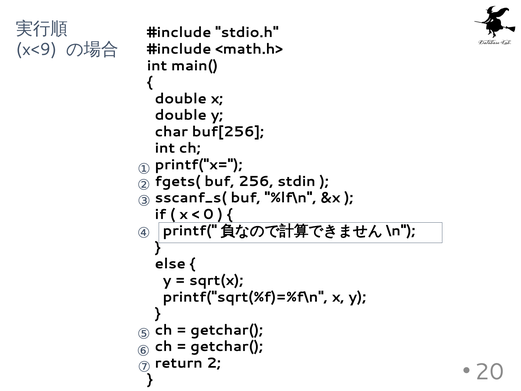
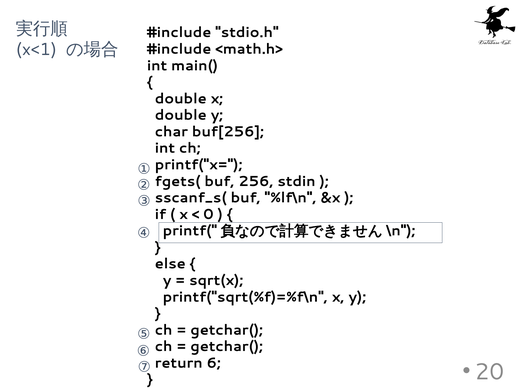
x<9: x<9 -> x<1 (37, 50)
2: 2 -> 6 (214, 363)
